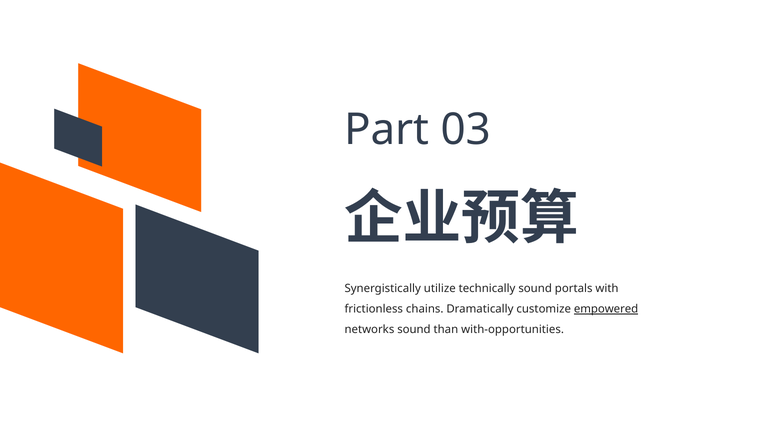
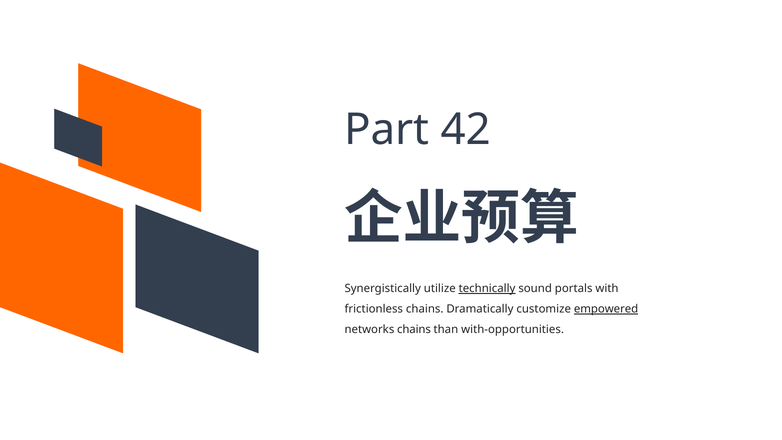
03: 03 -> 42 (466, 130)
technically underline: none -> present (487, 288)
networks sound: sound -> chains (414, 329)
